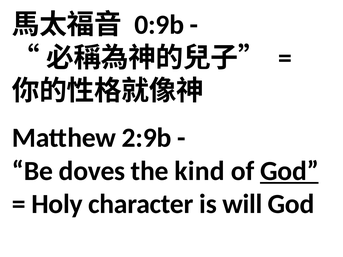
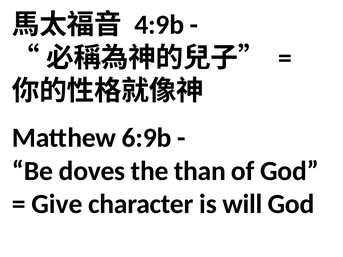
0:9b: 0:9b -> 4:9b (159, 25)
2:9b: 2:9b -> 6:9b (147, 138)
kind: kind -> than (200, 171)
God underline: present -> none (289, 171)
Holy: Holy -> Give (57, 204)
